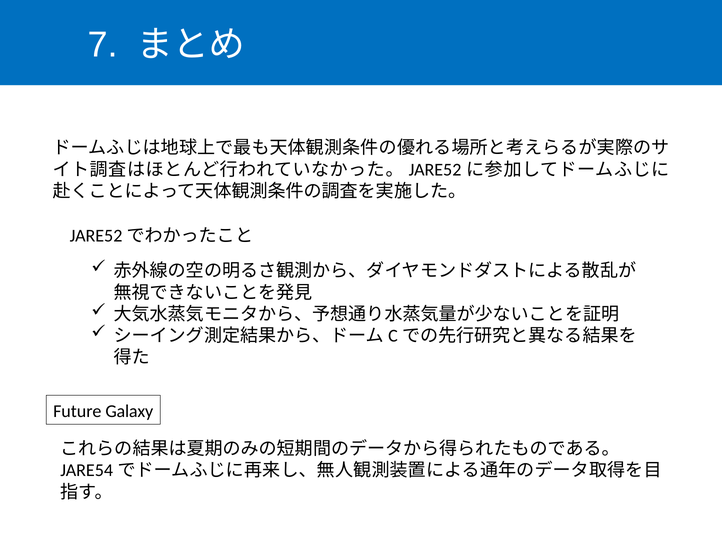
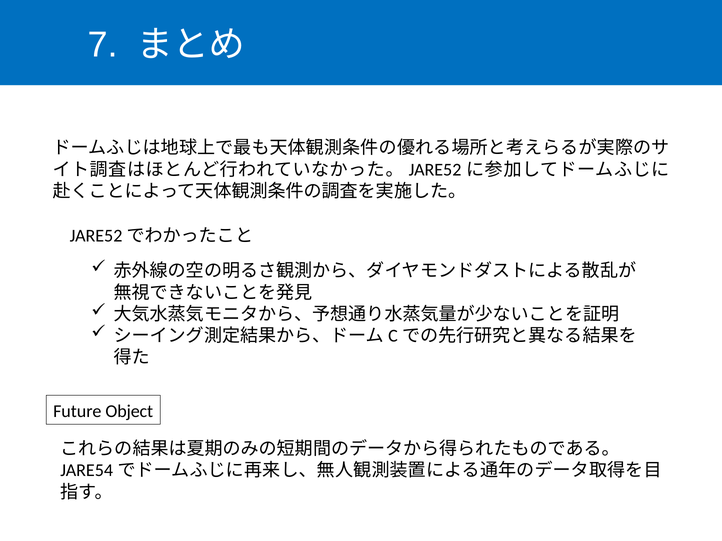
Galaxy: Galaxy -> Object (129, 411)
